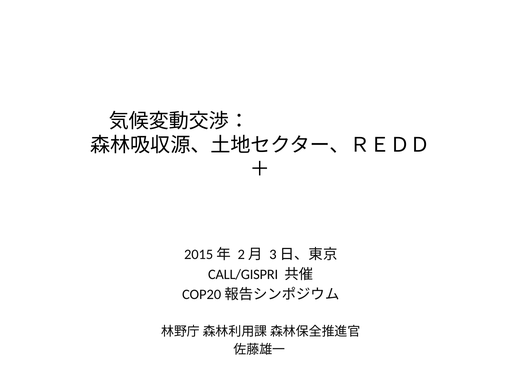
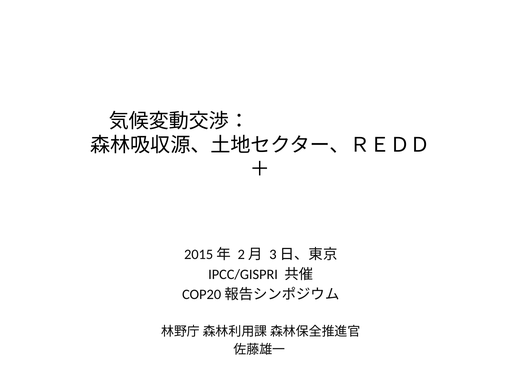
CALL/GISPRI: CALL/GISPRI -> IPCC/GISPRI (243, 274)
